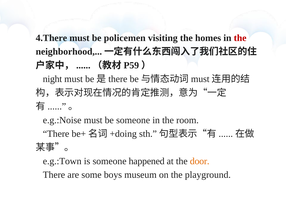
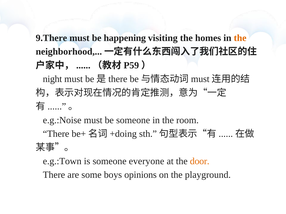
4.There: 4.There -> 9.There (51, 38)
policemen: policemen -> happening (125, 38)
the colour: red -> orange (240, 38)
happened: happened -> everyone (147, 162)
museum: museum -> opinions (141, 175)
